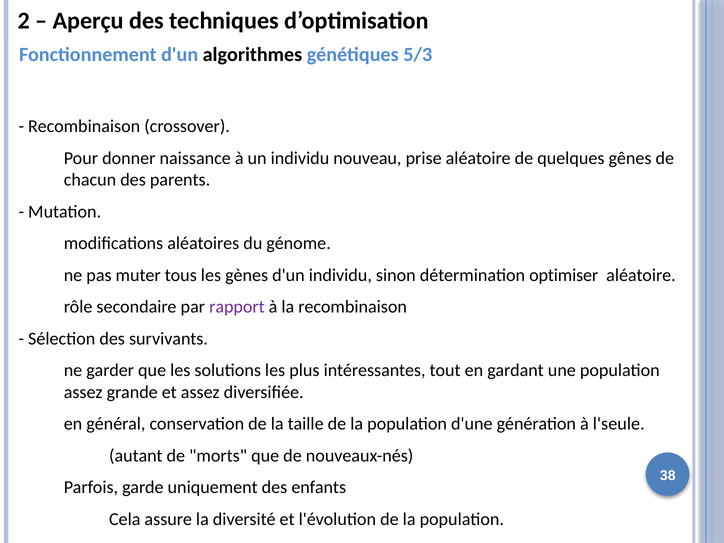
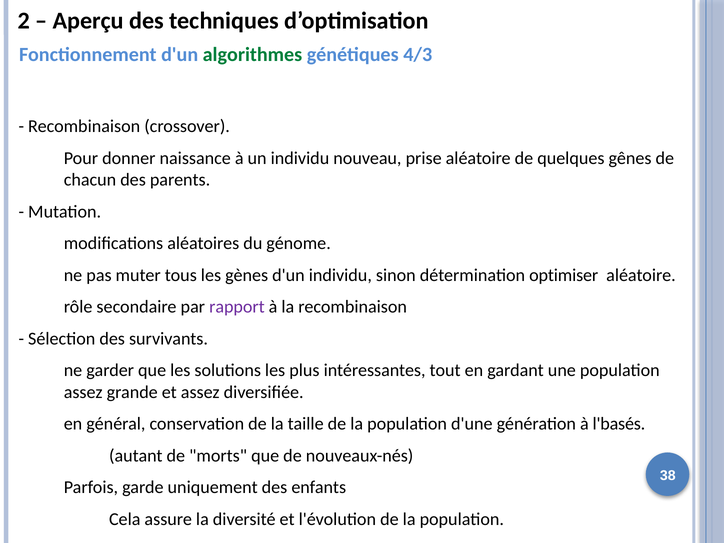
algorithmes colour: black -> green (252, 55)
5/3: 5/3 -> 4/3 (418, 55)
l'seule: l'seule -> l'basés (619, 424)
